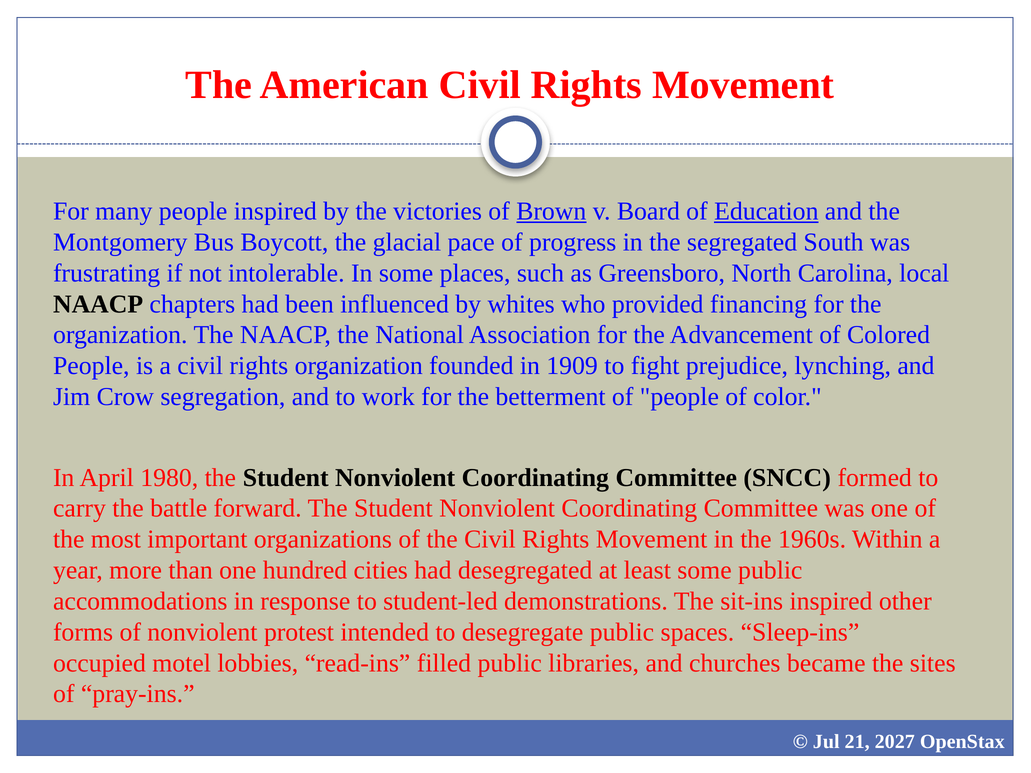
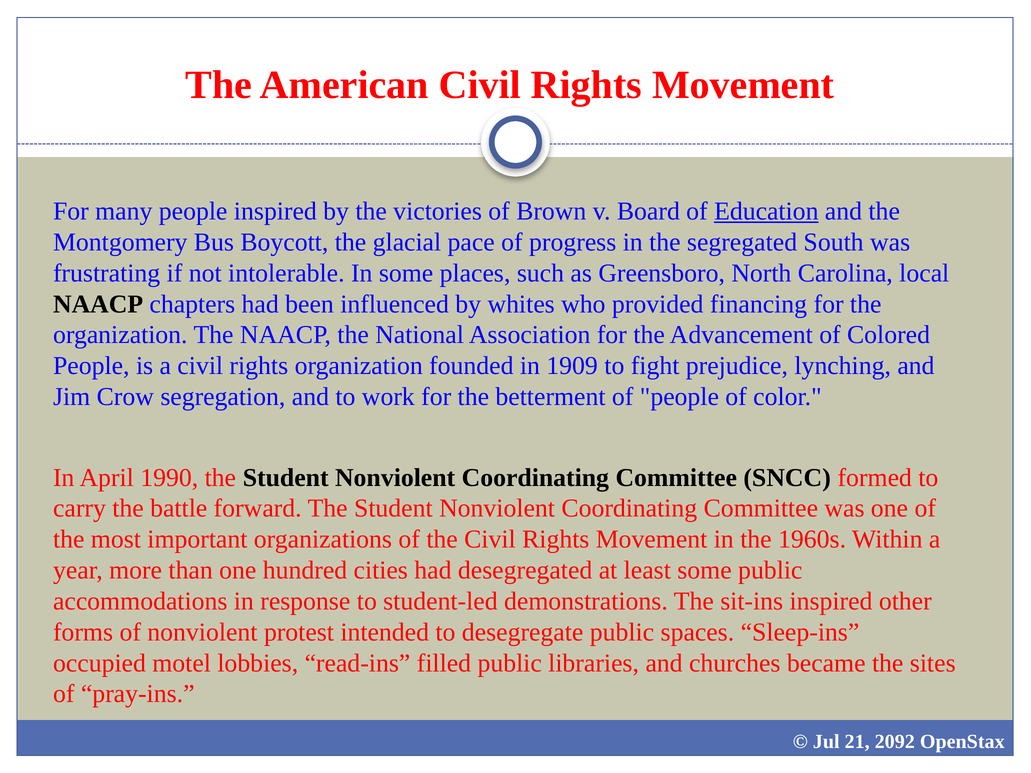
Brown underline: present -> none (551, 211)
1980: 1980 -> 1990 (169, 478)
2027: 2027 -> 2092 (895, 742)
